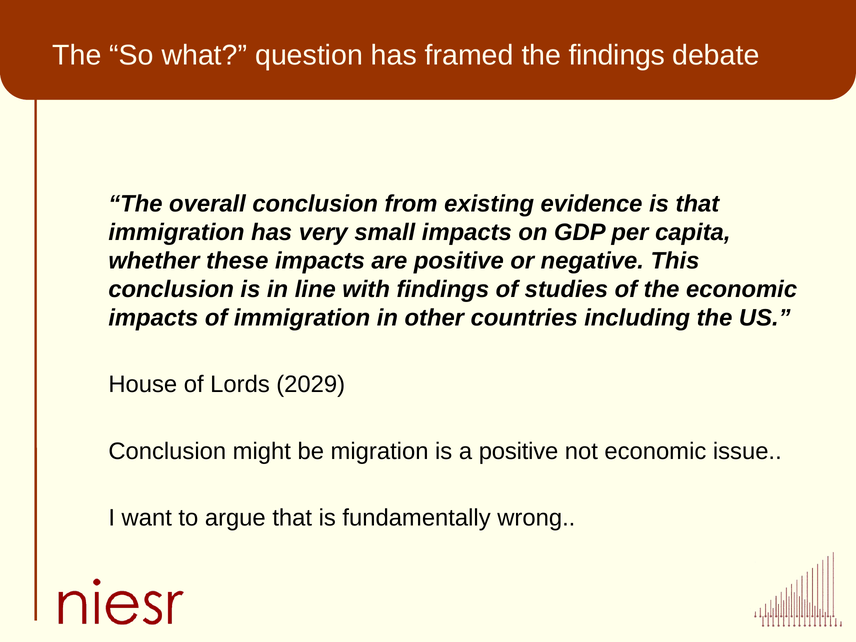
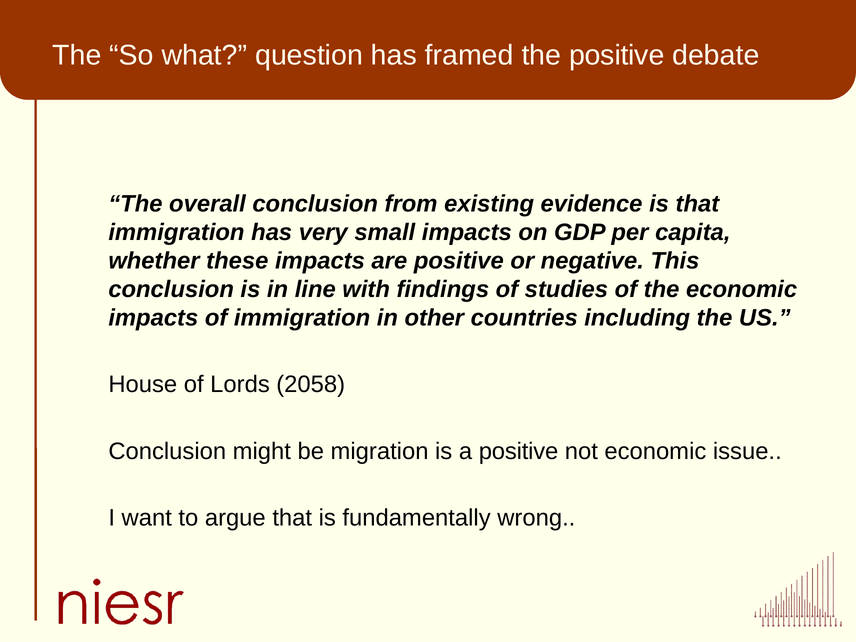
the findings: findings -> positive (617, 55)
2029: 2029 -> 2058 (311, 385)
